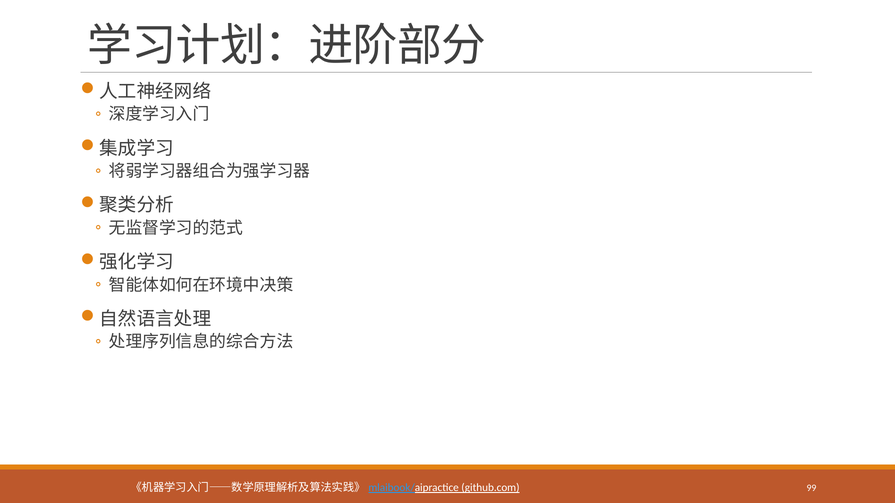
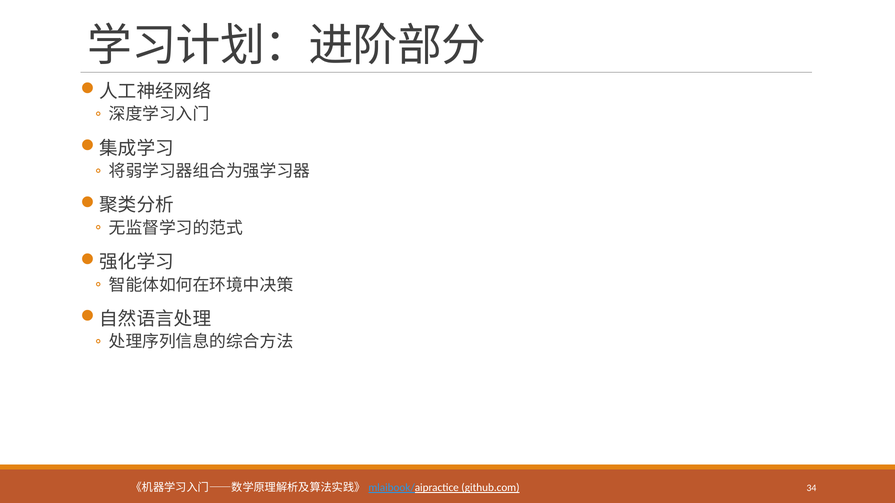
99: 99 -> 34 (811, 488)
